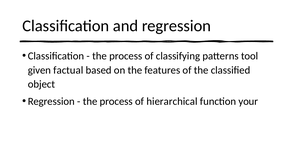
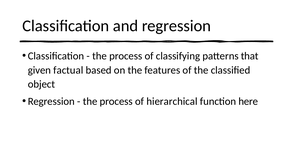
tool: tool -> that (250, 56)
your: your -> here (248, 101)
